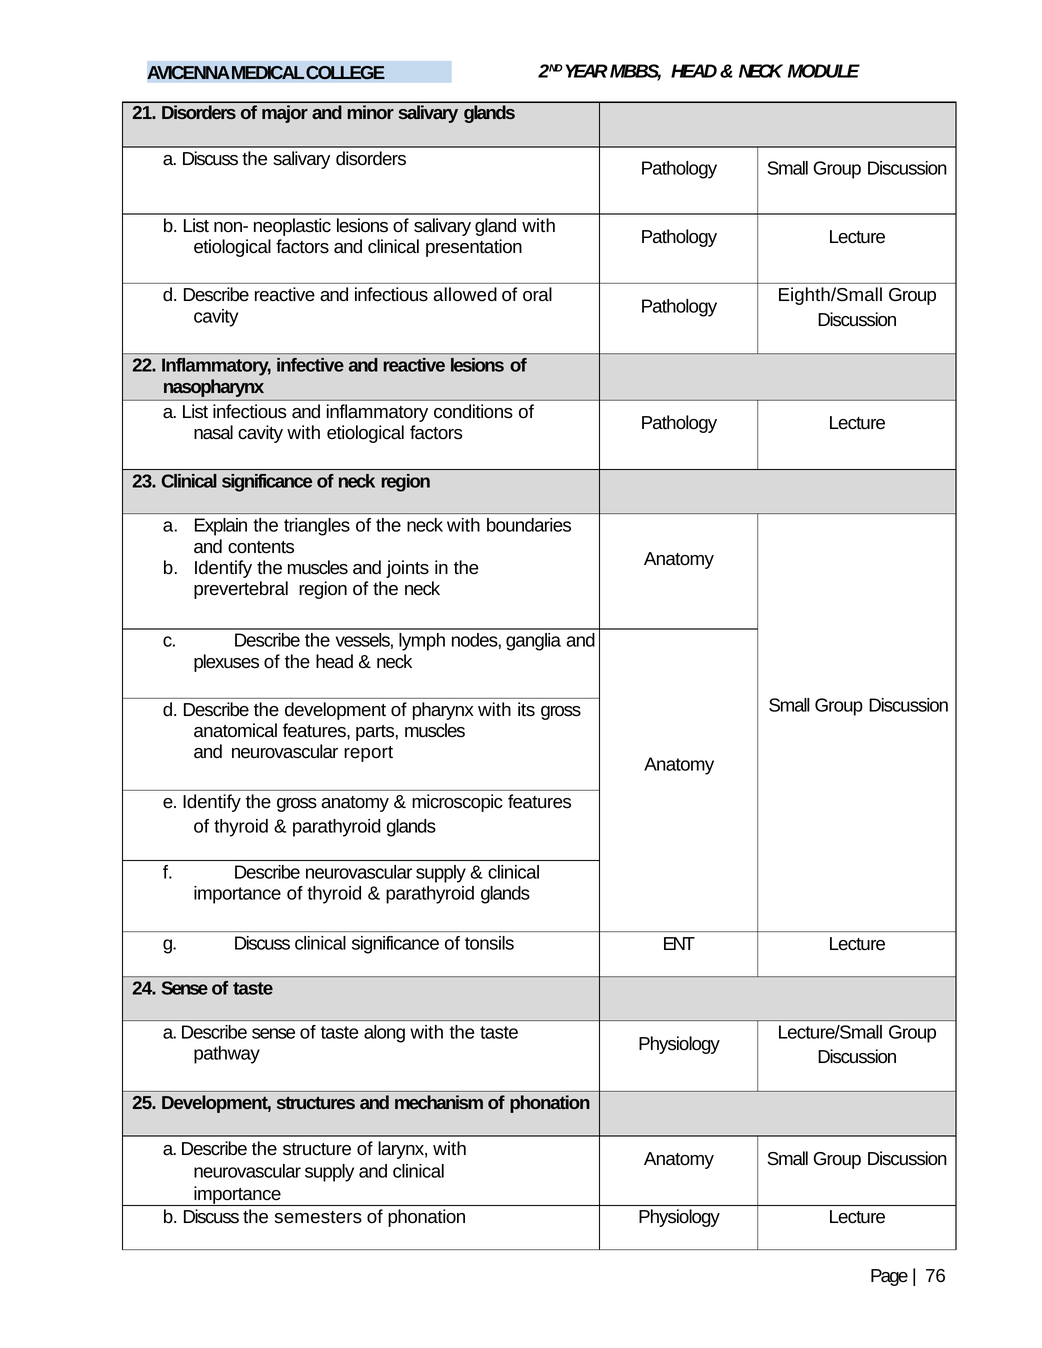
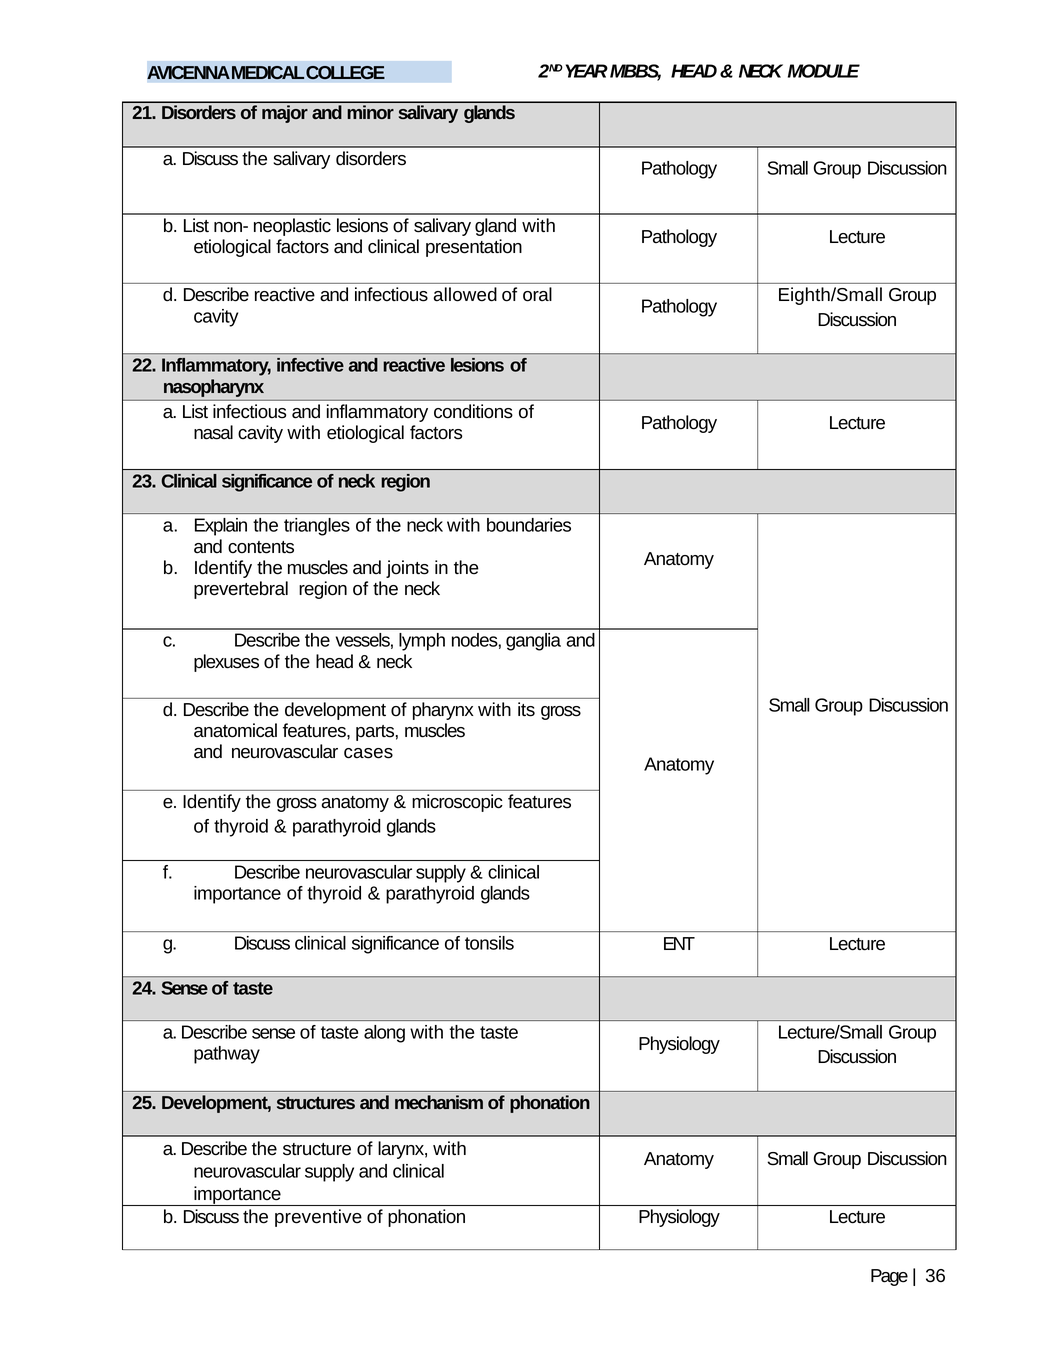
report: report -> cases (368, 752)
semesters: semesters -> preventive (318, 1218)
76: 76 -> 36 (936, 1276)
